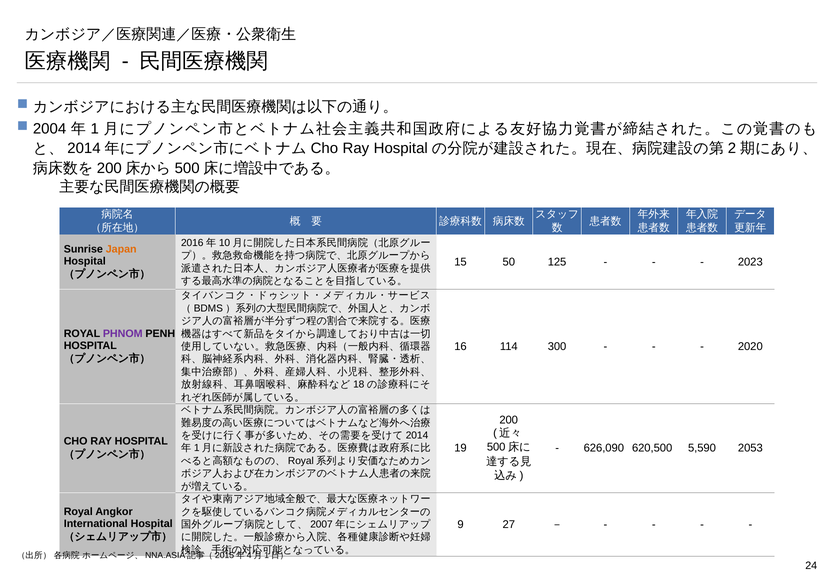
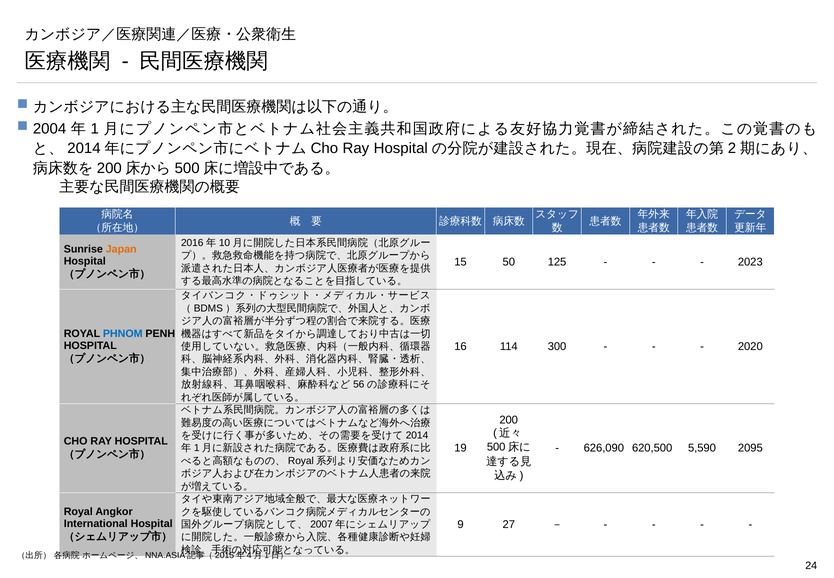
PHNOM colour: purple -> blue (123, 333)
18: 18 -> 56 (359, 384)
2053: 2053 -> 2095 (750, 448)
